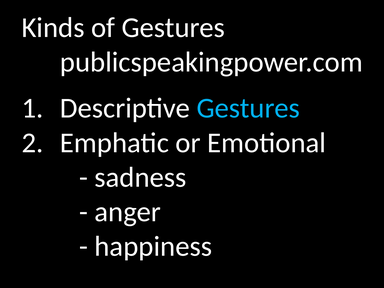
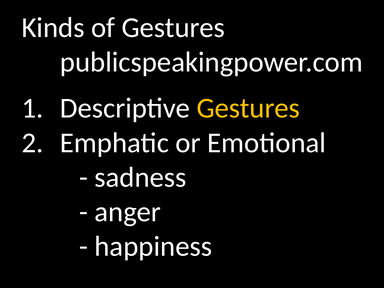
Gestures colour: light blue -> yellow (248, 108)
